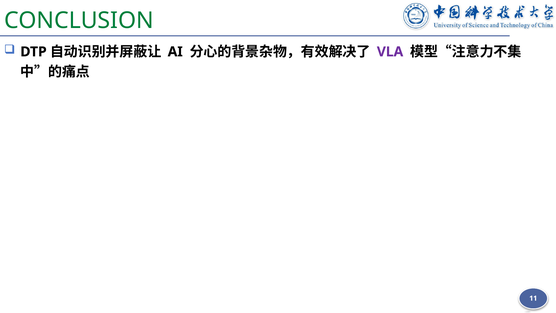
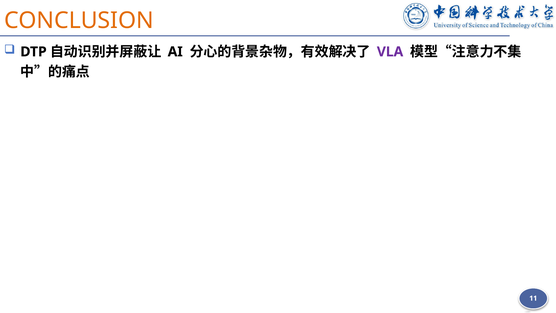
CONCLUSION colour: green -> orange (79, 20)
